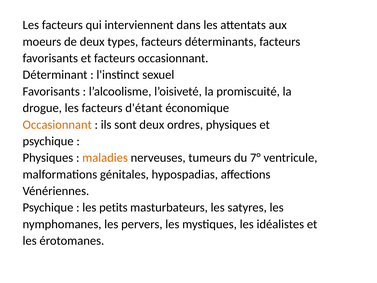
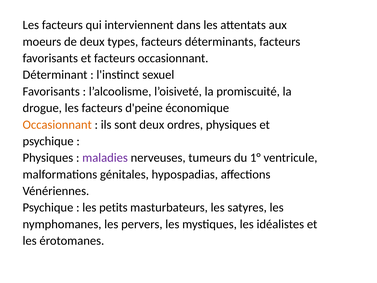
d'étant: d'étant -> d'peine (144, 108)
maladies colour: orange -> purple (105, 158)
7°: 7° -> 1° (255, 158)
